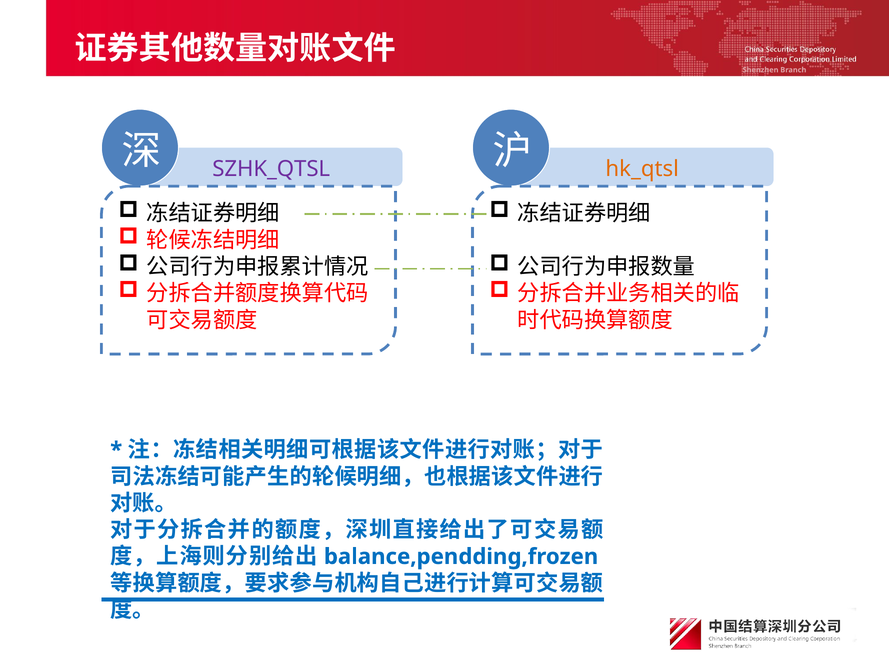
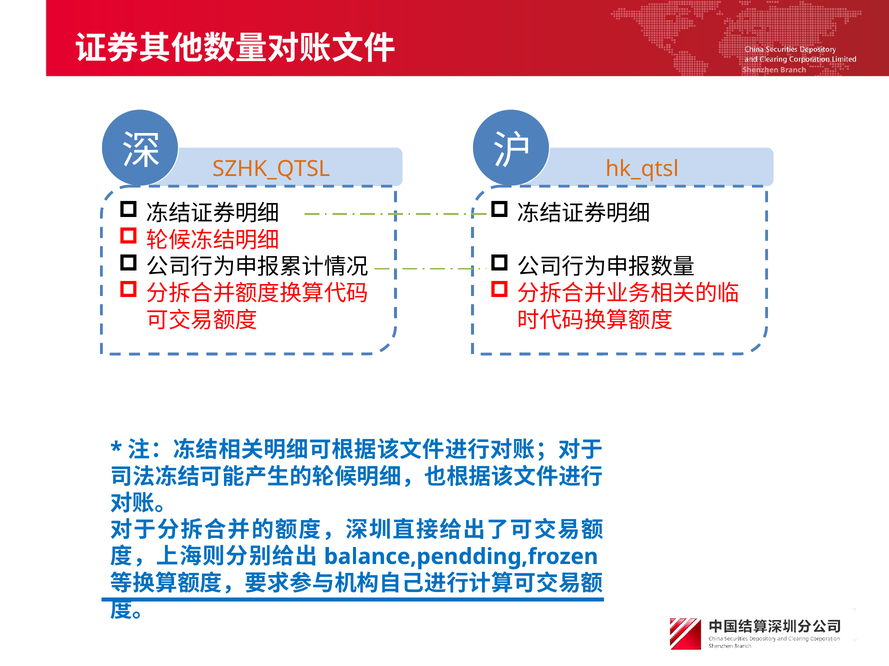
SZHK_QTSL colour: purple -> orange (271, 169)
